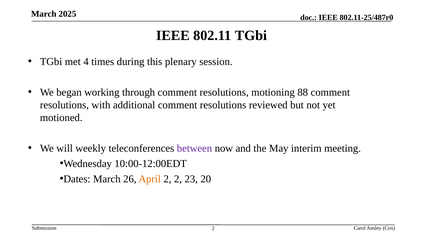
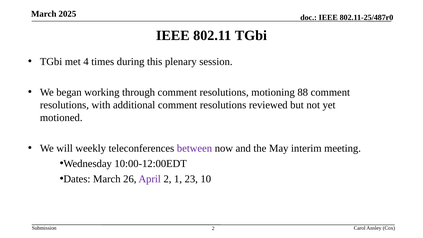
April colour: orange -> purple (150, 179)
2 2: 2 -> 1 (178, 179)
20: 20 -> 10 (206, 179)
